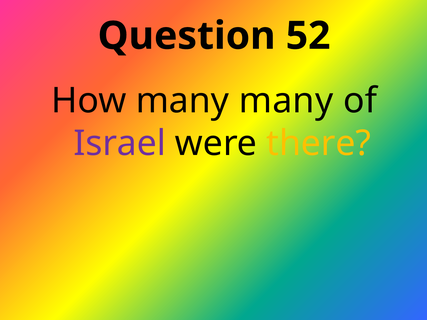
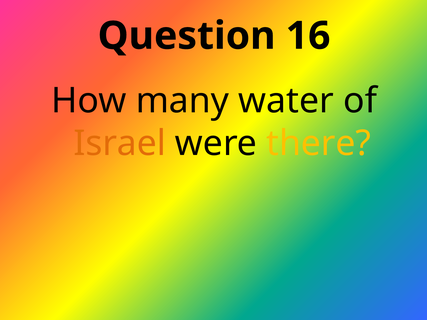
52: 52 -> 16 (308, 36)
many many: many -> water (286, 101)
Israel colour: purple -> orange (120, 143)
